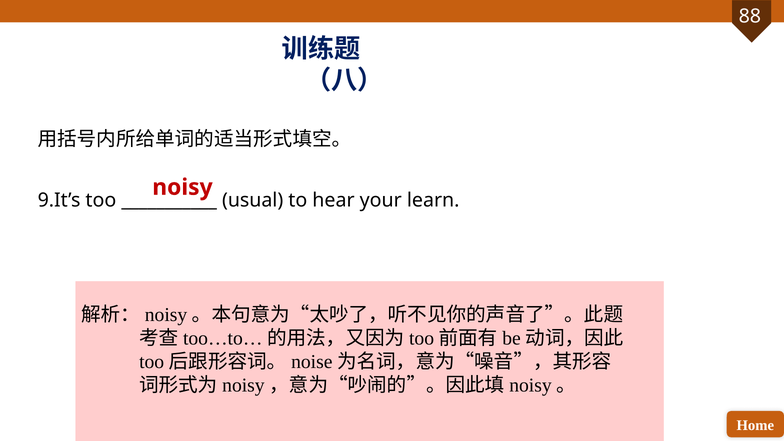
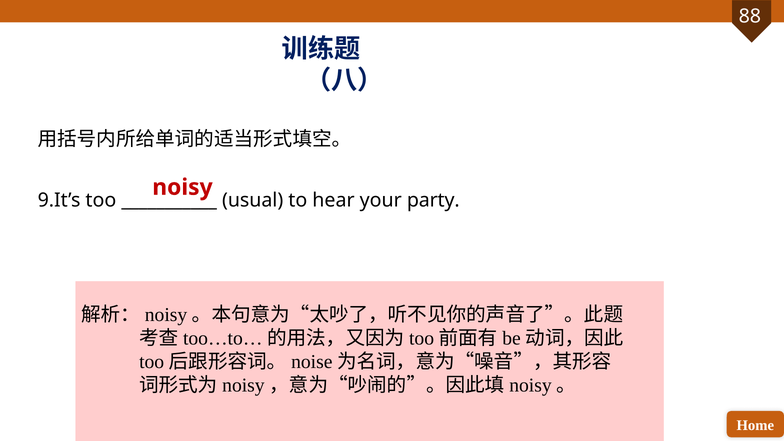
learn: learn -> party (433, 200)
